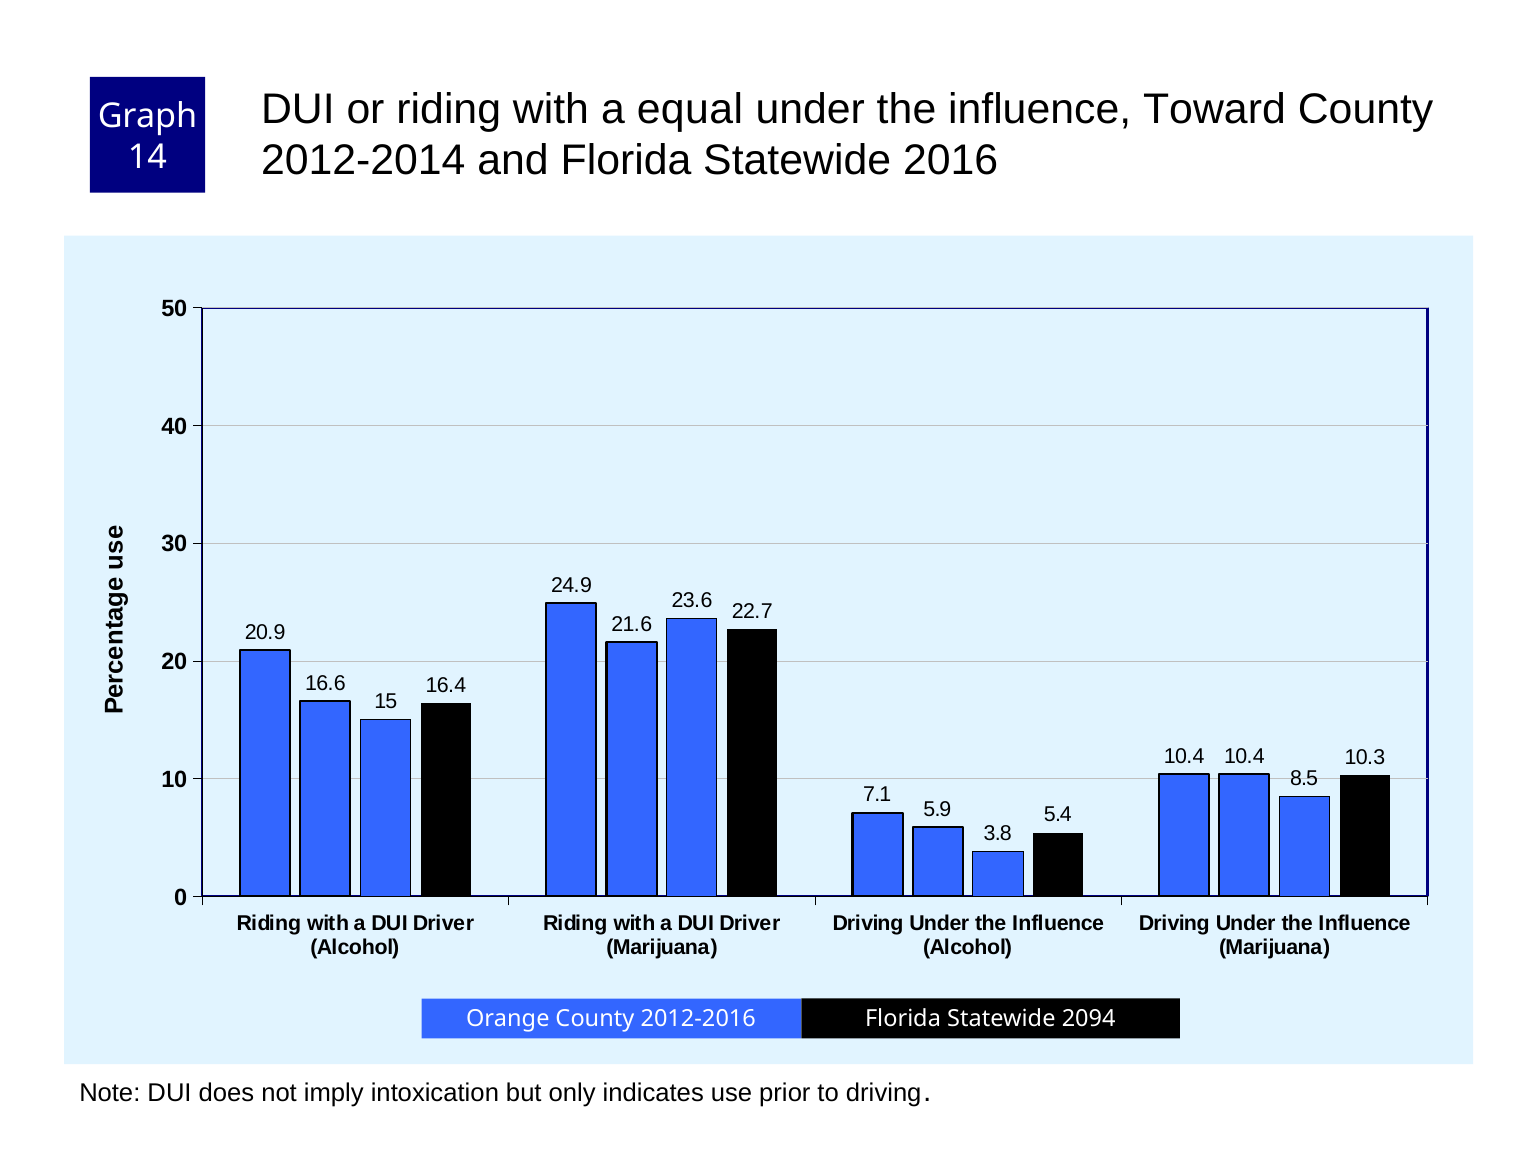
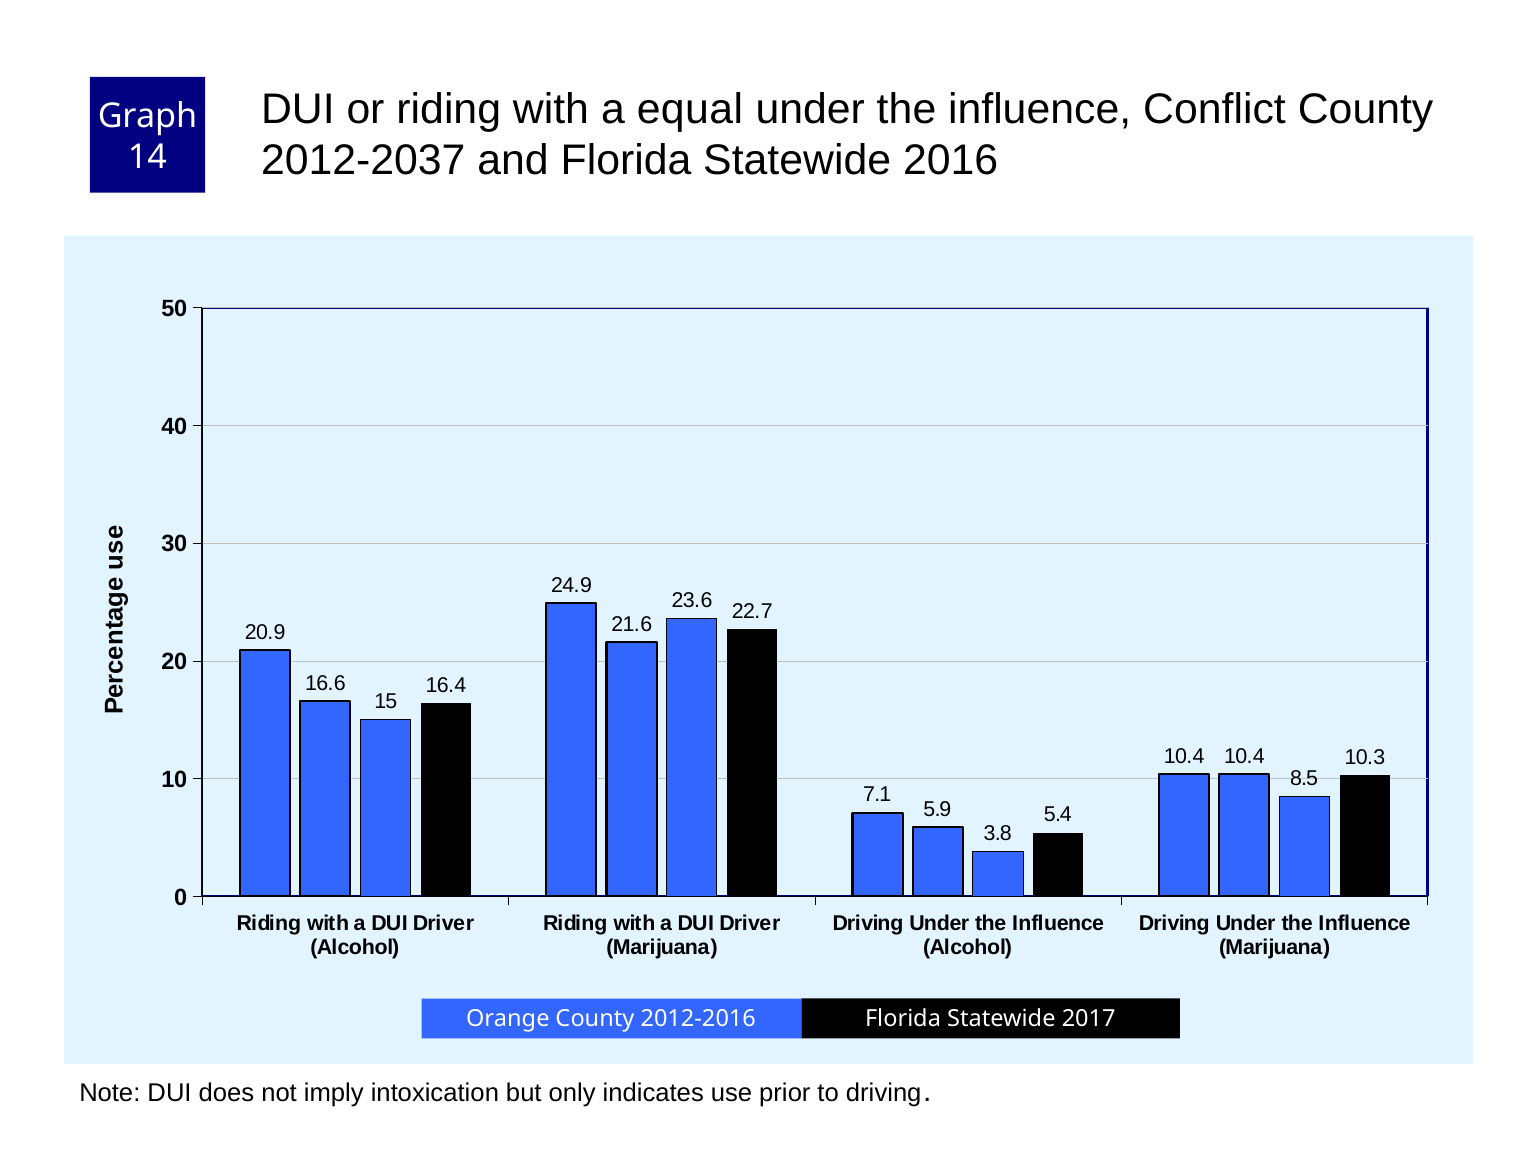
Toward: Toward -> Conflict (1214, 109)
2012-2014: 2012-2014 -> 2012-2037 (363, 161)
2094: 2094 -> 2017 (1089, 1019)
